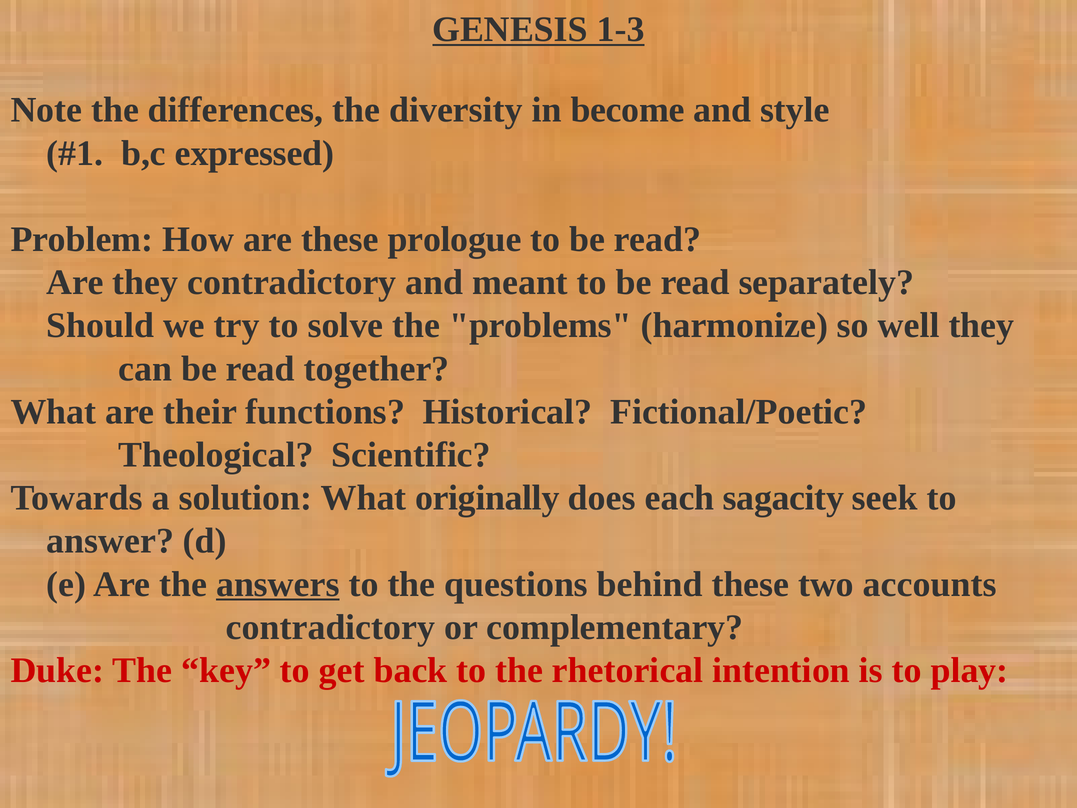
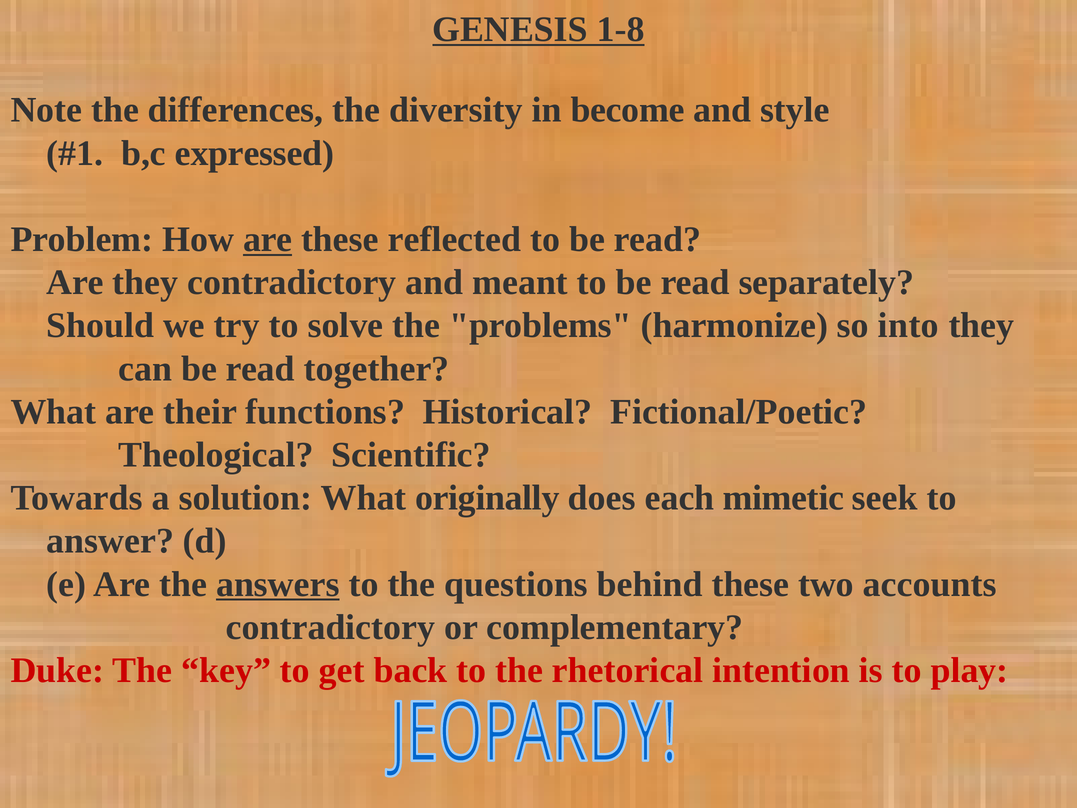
1-3: 1-3 -> 1-8 (621, 29)
are underline: none -> present (268, 239)
prologue: prologue -> reflected (454, 239)
well: well -> into (908, 325)
sagacity: sagacity -> mimetic (783, 498)
